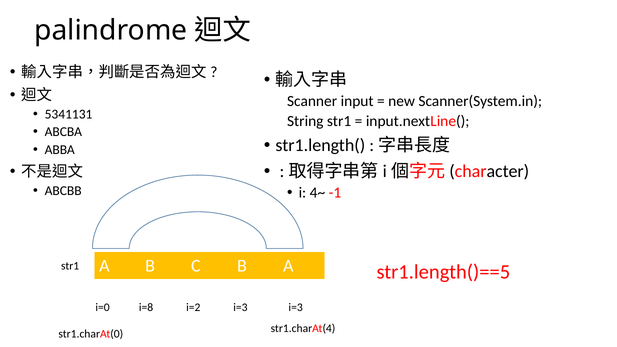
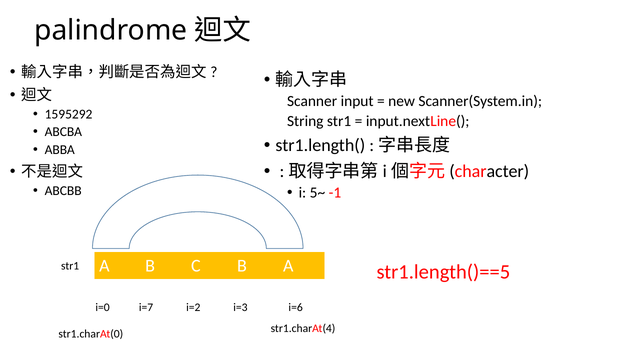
5341131: 5341131 -> 1595292 (69, 114)
4~: 4~ -> 5~ (317, 193)
i=8: i=8 -> i=7 (146, 308)
i=3 i=3: i=3 -> i=6 (296, 308)
